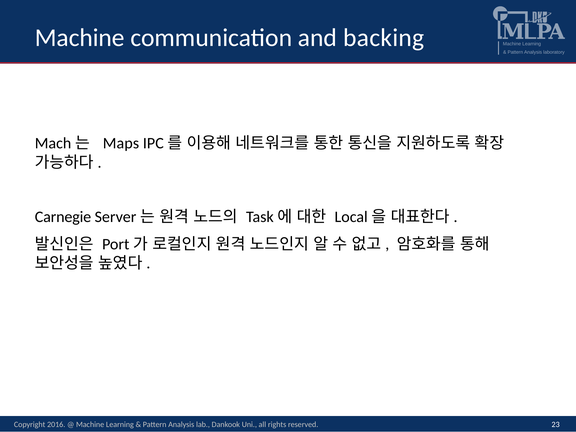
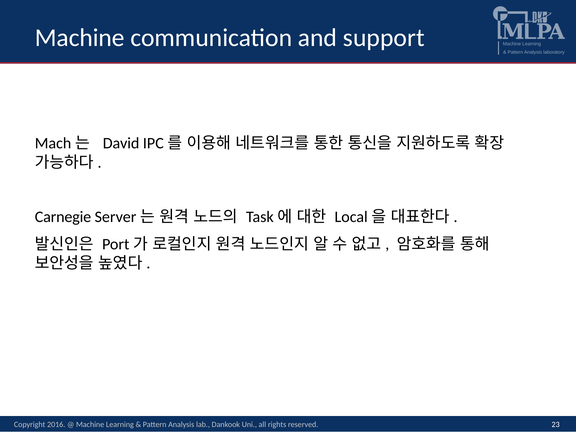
backing: backing -> support (384, 38)
Maps: Maps -> David (121, 143)
